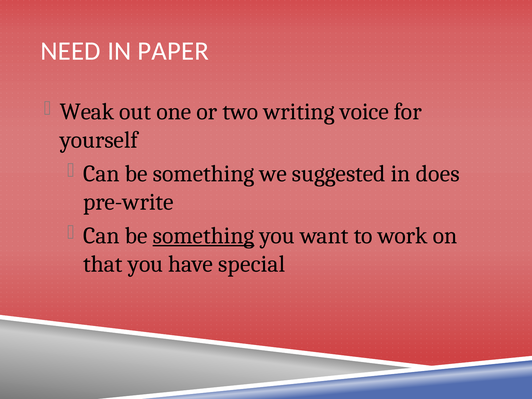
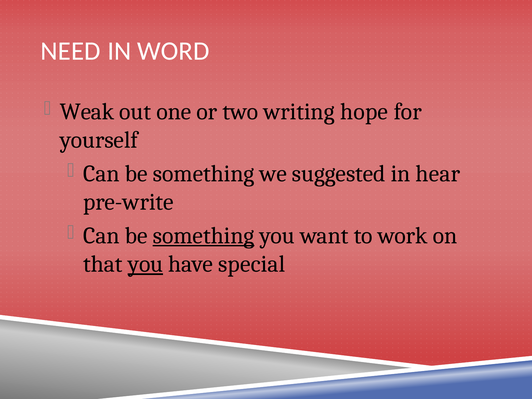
PAPER: PAPER -> WORD (173, 51)
voice: voice -> hope (364, 112)
does: does -> hear (438, 174)
you underline: none -> present (145, 264)
